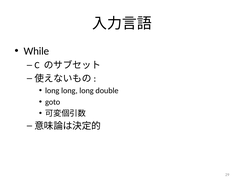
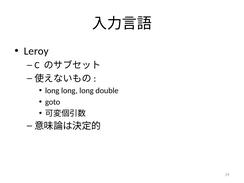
While: While -> Leroy (36, 51)
